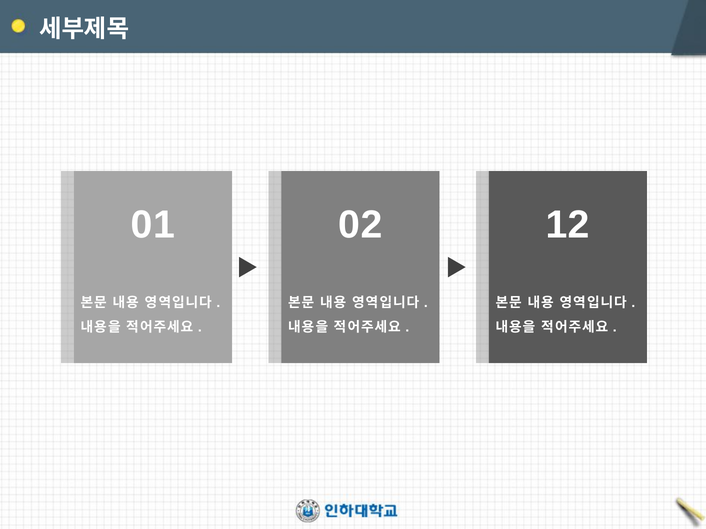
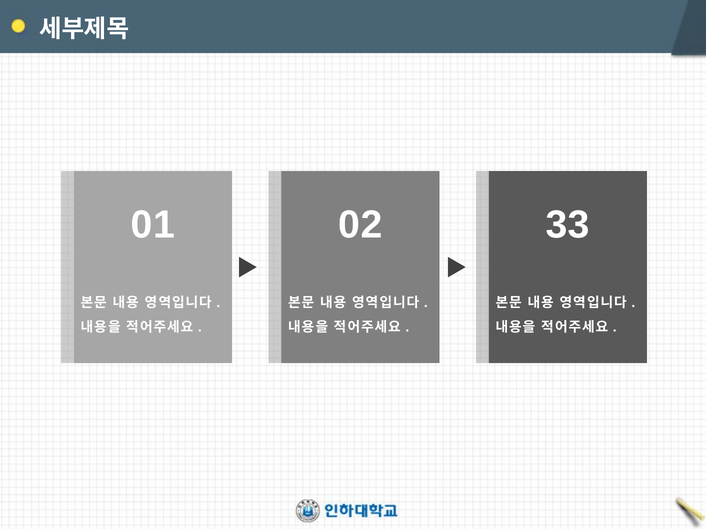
12: 12 -> 33 (568, 225)
